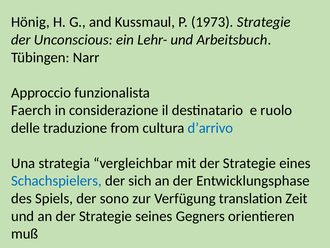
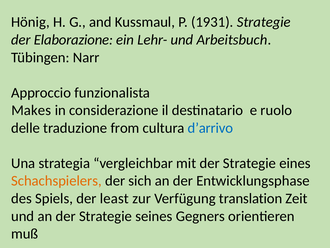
1973: 1973 -> 1931 (212, 22)
Unconscious: Unconscious -> Elaborazione (73, 40)
Faerch: Faerch -> Makes (31, 110)
Schachspielers colour: blue -> orange (56, 181)
sono: sono -> least (114, 198)
